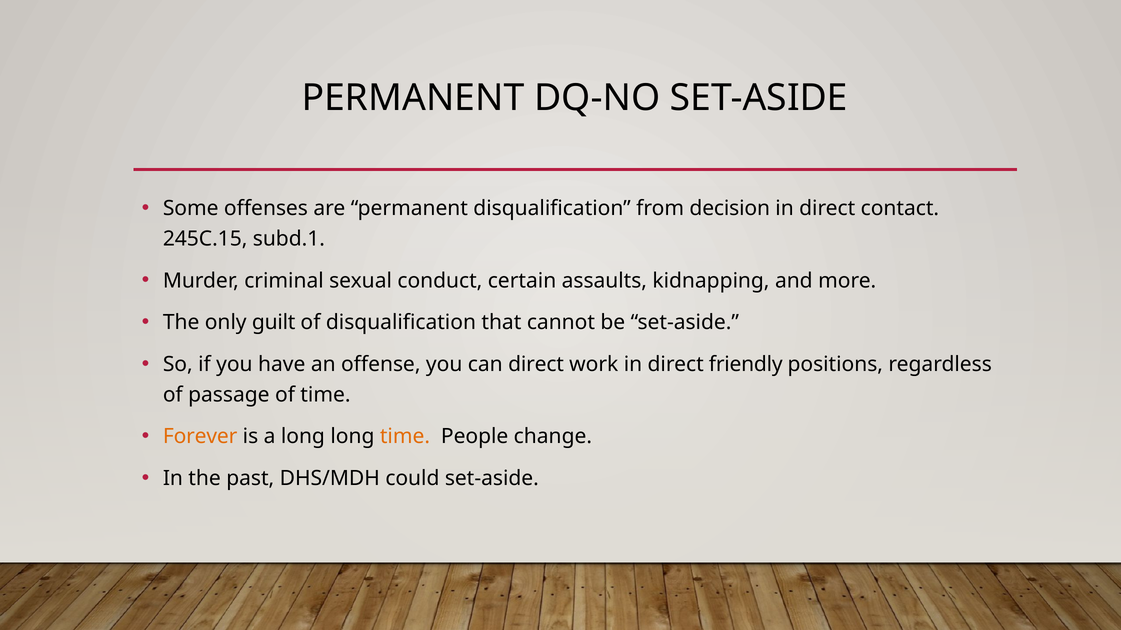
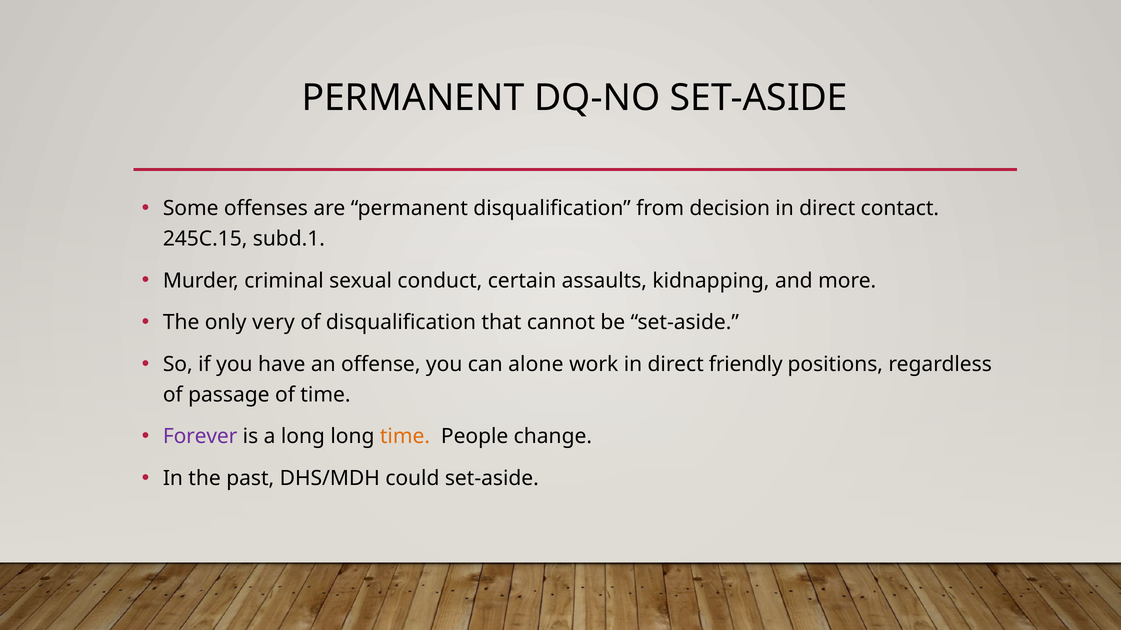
guilt: guilt -> very (273, 323)
can direct: direct -> alone (536, 365)
Forever colour: orange -> purple (200, 437)
